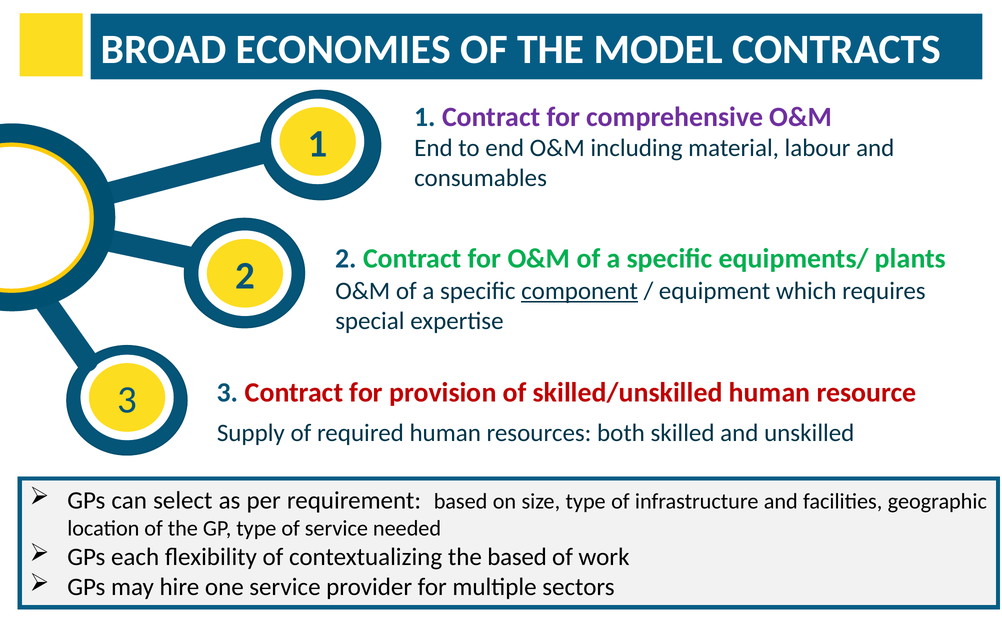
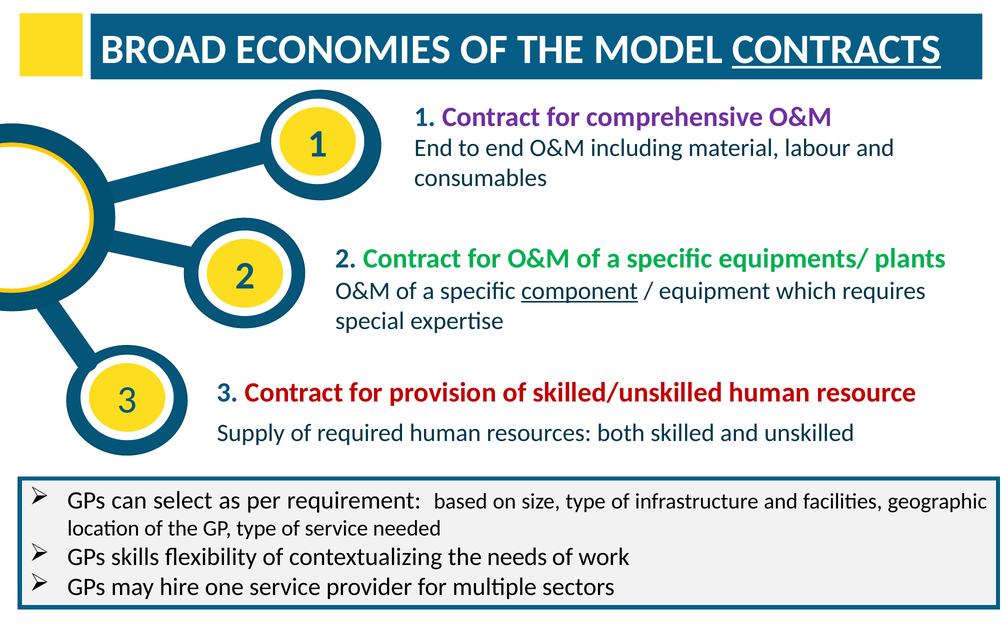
CONTRACTS underline: none -> present (837, 49)
each: each -> skills (135, 557)
the based: based -> needs (517, 557)
